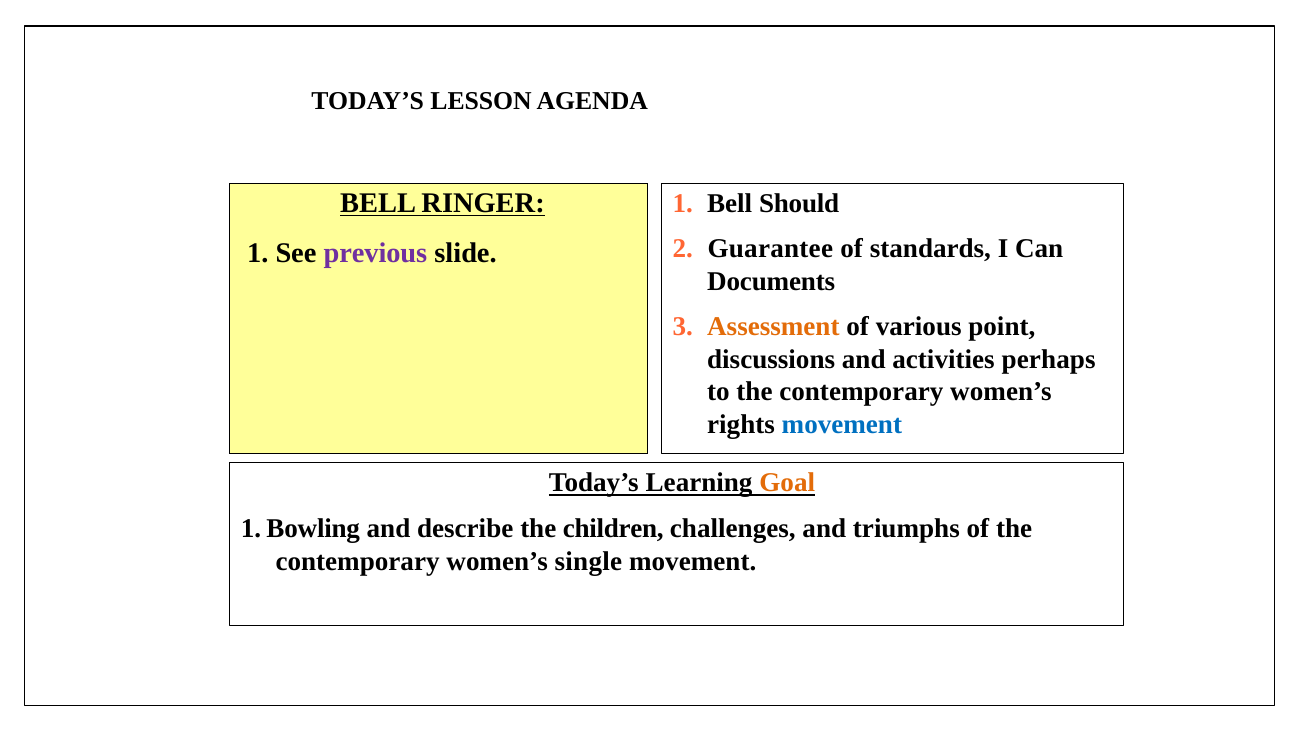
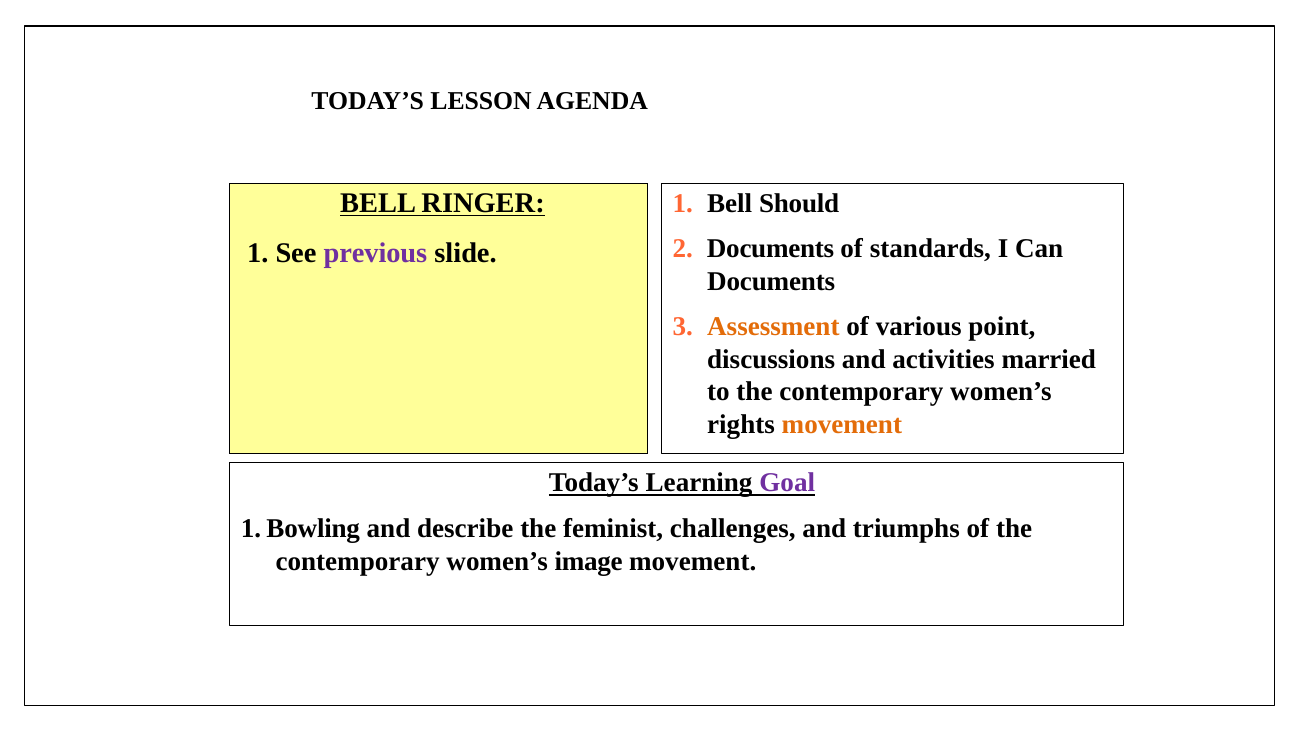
Guarantee: Guarantee -> Documents (771, 249)
perhaps: perhaps -> married (1049, 360)
movement colour: blue -> orange (842, 425)
Goal colour: orange -> purple (787, 483)
children: children -> feminist (613, 529)
single: single -> image (589, 561)
